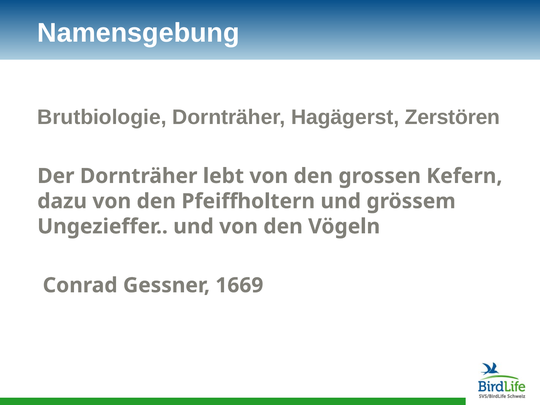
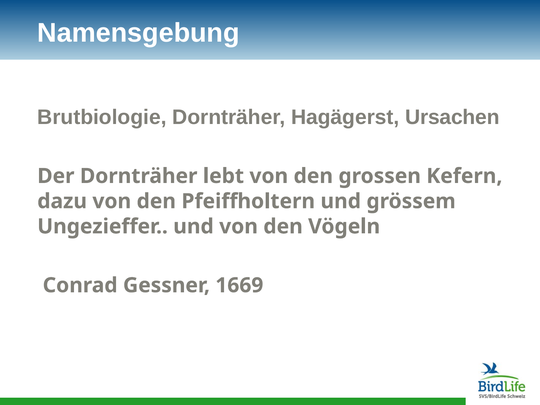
Zerstören: Zerstören -> Ursachen (452, 117)
